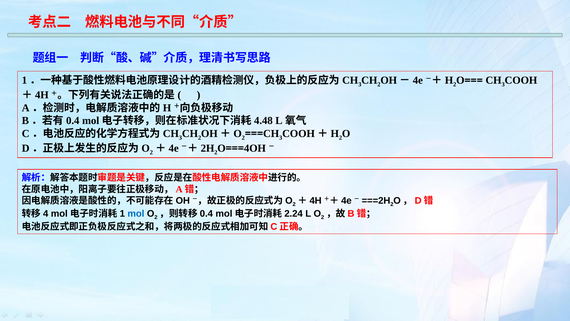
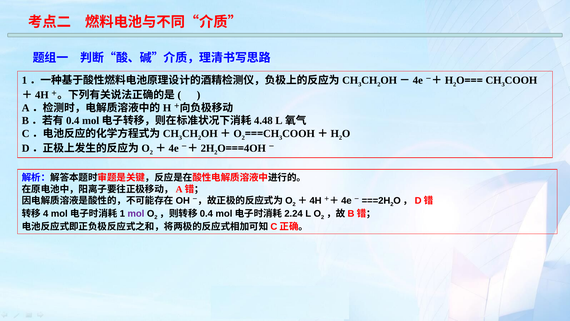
mol colour: blue -> purple (136, 213)
